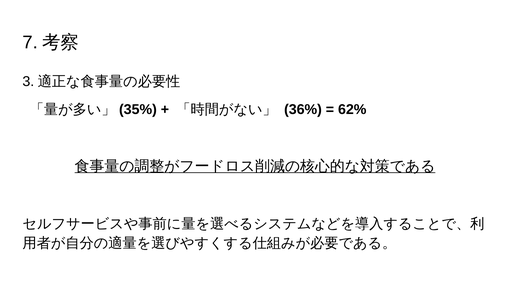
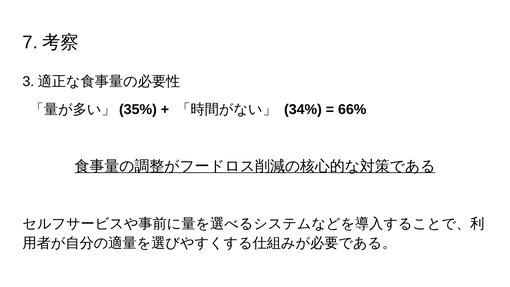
36%: 36% -> 34% (303, 109)
62%: 62% -> 66% (352, 109)
